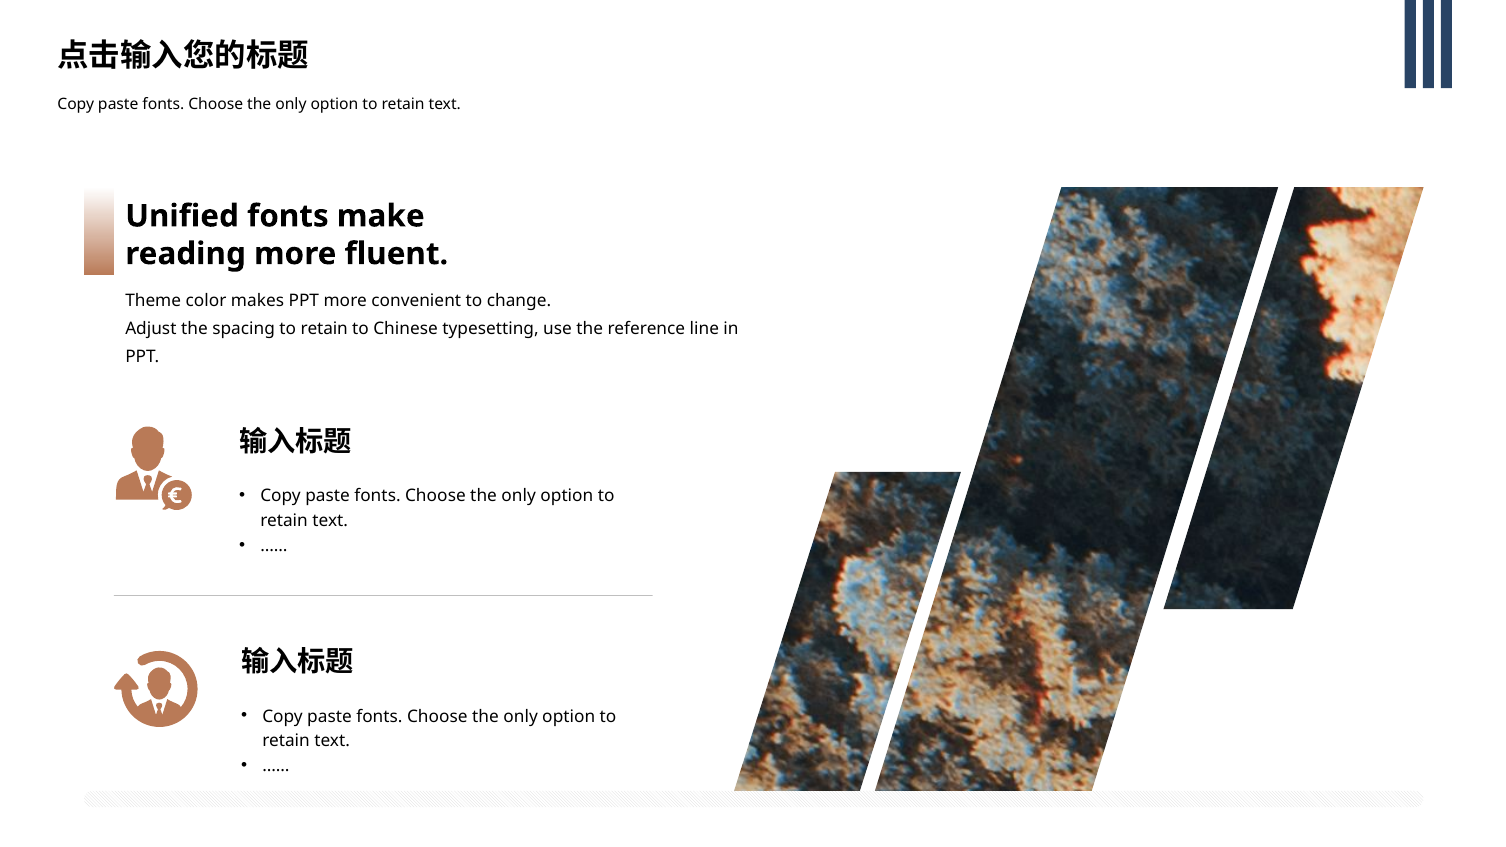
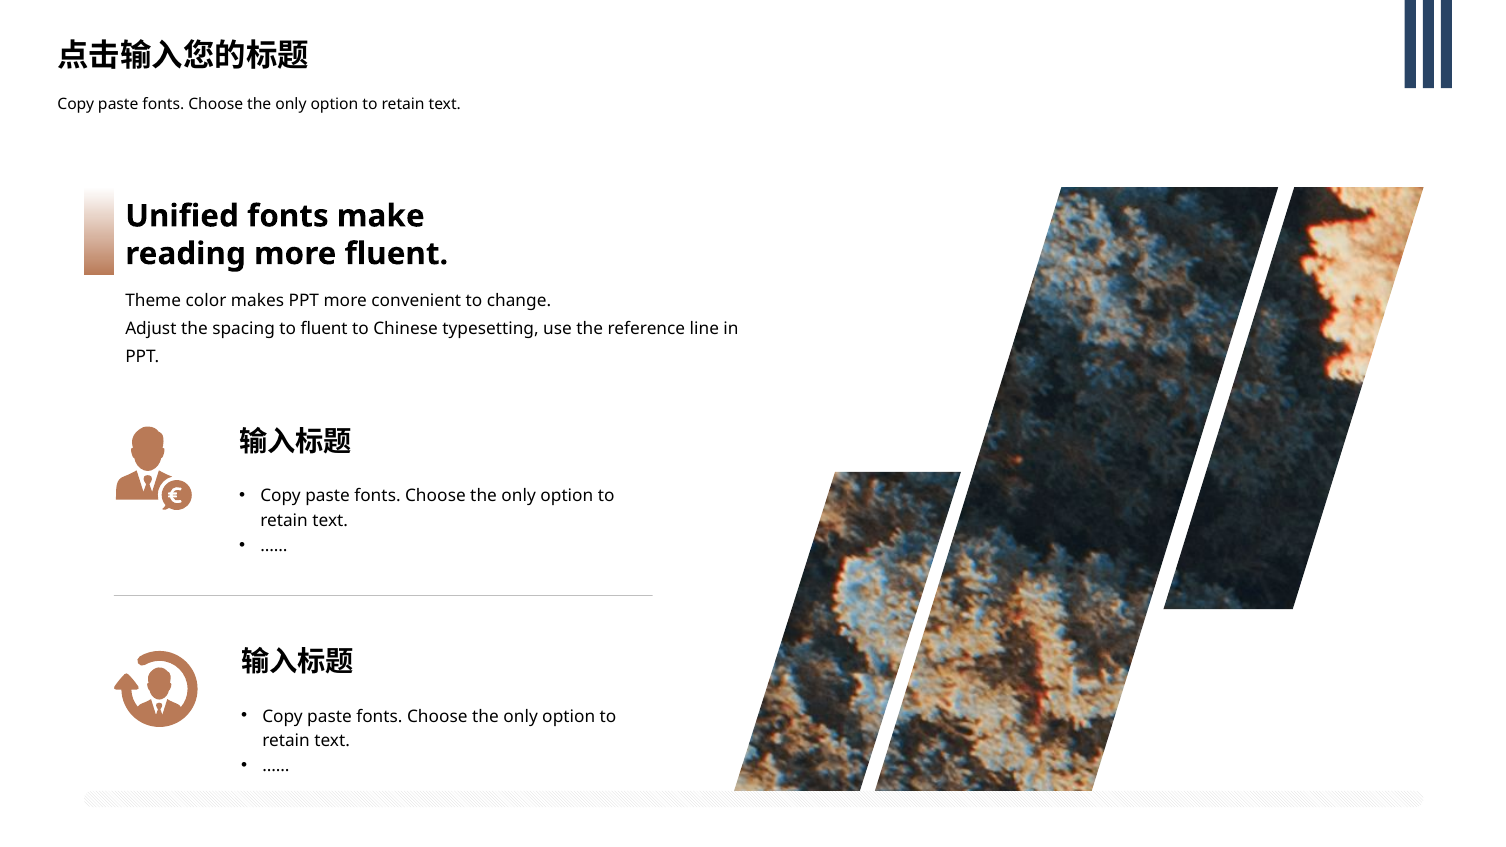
spacing to retain: retain -> fluent (324, 329)
